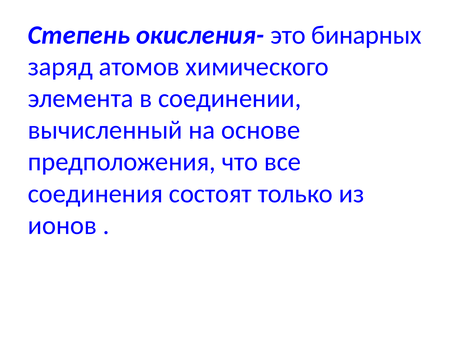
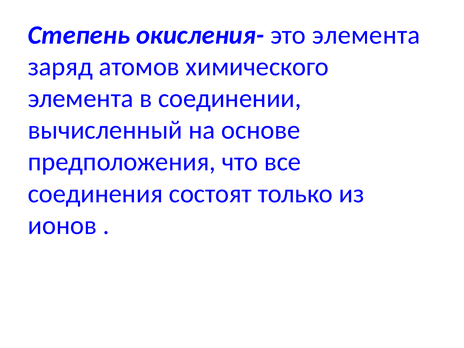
это бинарных: бинарных -> элемента (366, 35)
